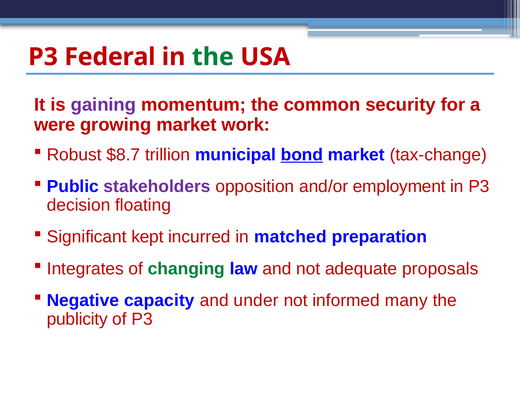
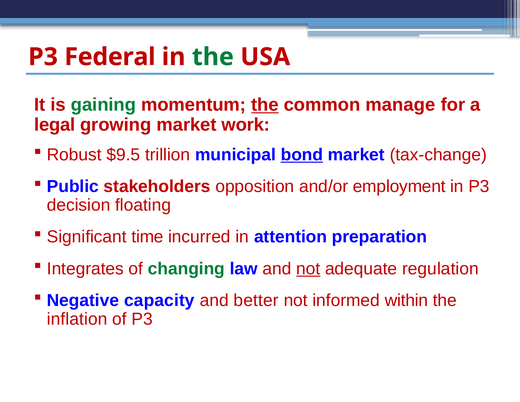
gaining colour: purple -> green (103, 105)
the underline: none -> present (265, 105)
security: security -> manage (400, 105)
were: were -> legal (55, 125)
$8.7: $8.7 -> $9.5 (123, 155)
stakeholders colour: purple -> red (157, 186)
kept: kept -> time (147, 237)
matched: matched -> attention (291, 237)
not underline: none -> present (308, 269)
proposals: proposals -> regulation (440, 269)
under: under -> better (256, 300)
many: many -> within (406, 300)
publicity: publicity -> inflation (77, 319)
